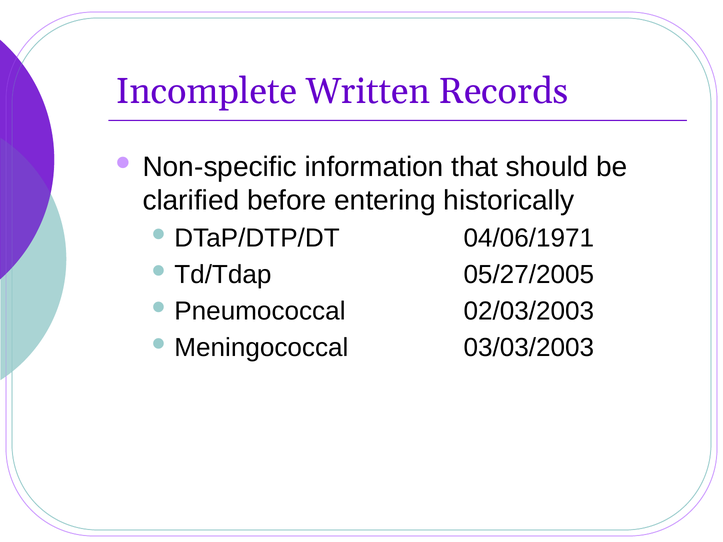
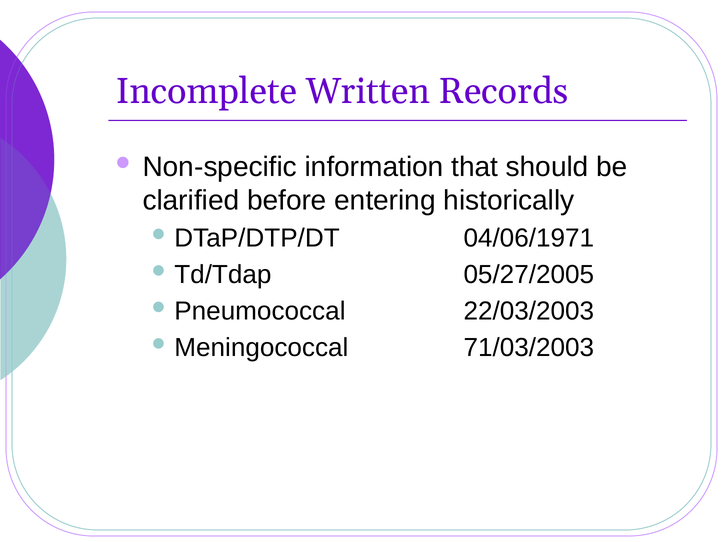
02/03/2003: 02/03/2003 -> 22/03/2003 (529, 311)
03/03/2003: 03/03/2003 -> 71/03/2003 (529, 348)
